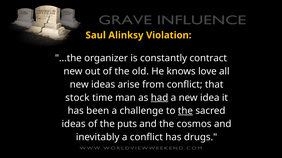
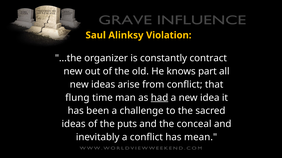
love: love -> part (207, 72)
stock: stock -> flung (77, 98)
the underline: present -> none (185, 111)
cosmos: cosmos -> conceal (194, 124)
drugs: drugs -> mean (201, 138)
